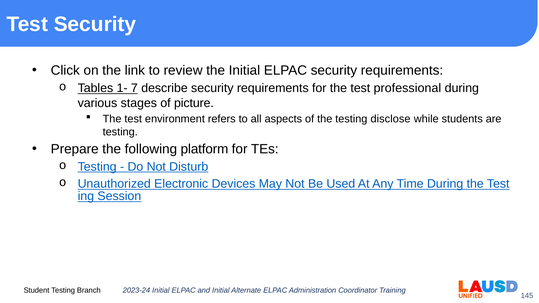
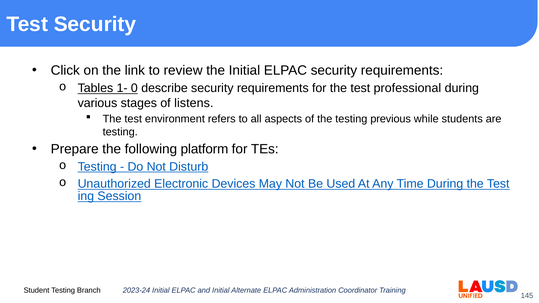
7: 7 -> 0 (134, 88)
picture: picture -> listens (194, 103)
disclose: disclose -> previous (391, 119)
